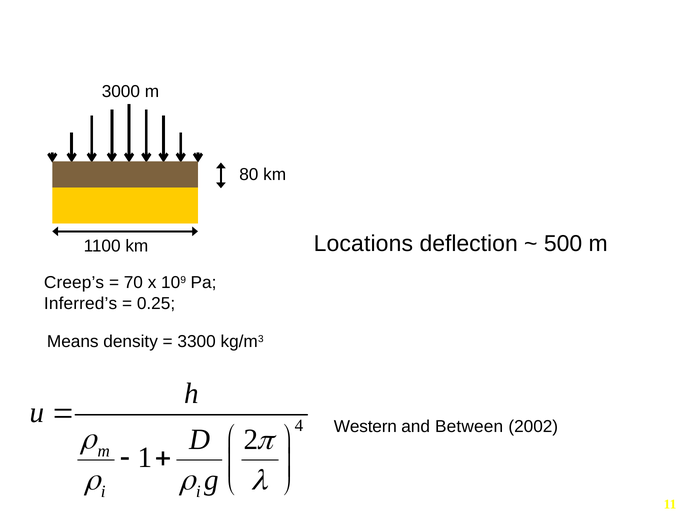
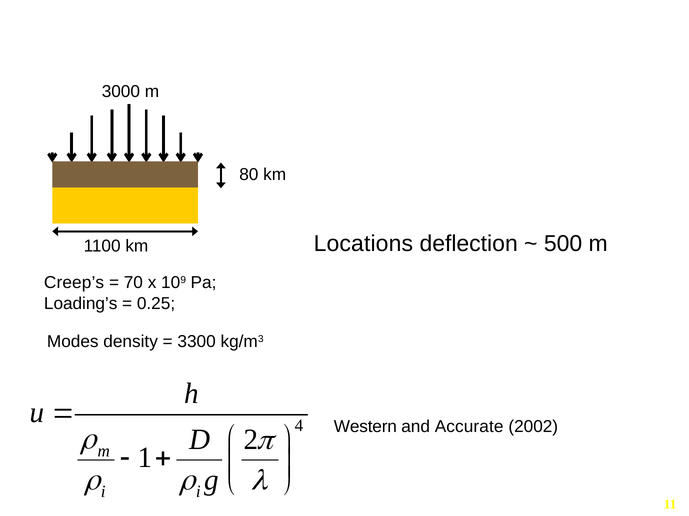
Inferred’s: Inferred’s -> Loading’s (81, 304)
Means: Means -> Modes (73, 342)
Between: Between -> Accurate (469, 427)
